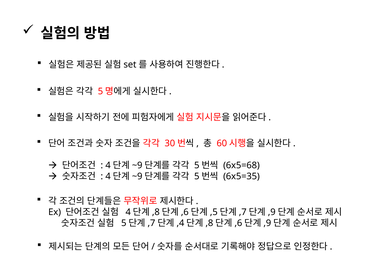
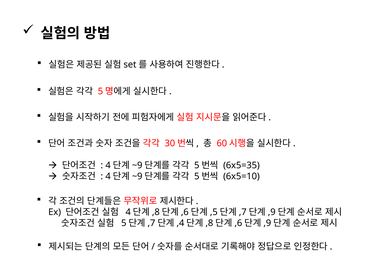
6x5=68: 6x5=68 -> 6x5=35 (241, 166)
6x5=35: 6x5=35 -> 6x5=10 (241, 177)
